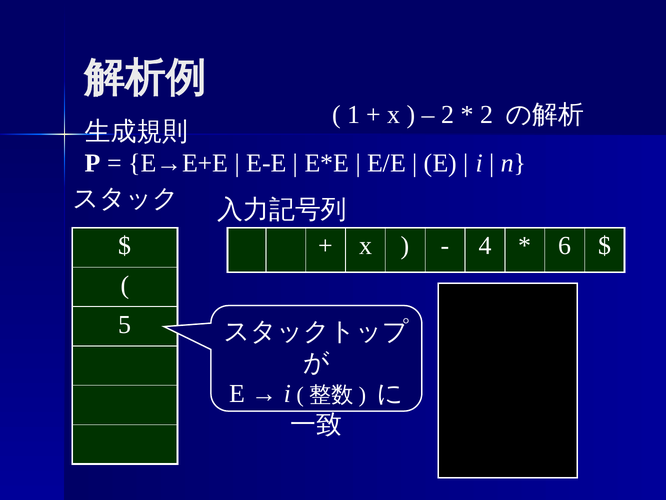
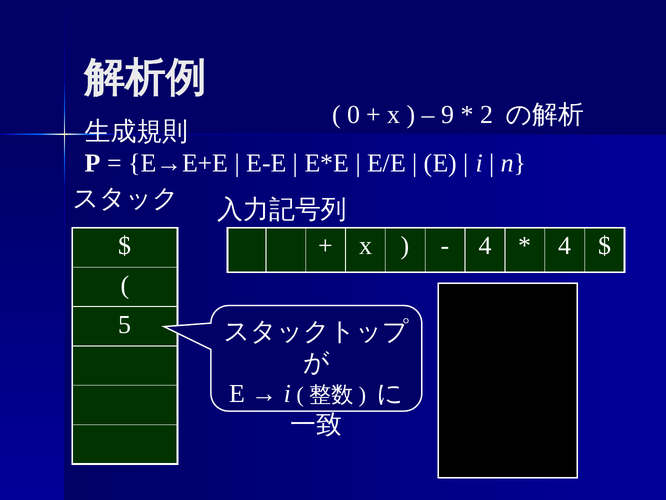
1: 1 -> 0 (354, 114)
2: 2 -> 9 (448, 114)
6: 6 -> 4 (565, 246)
